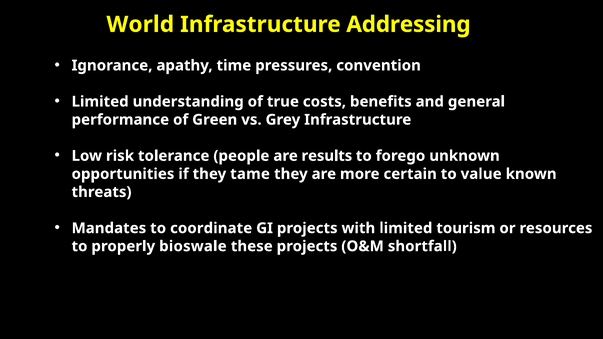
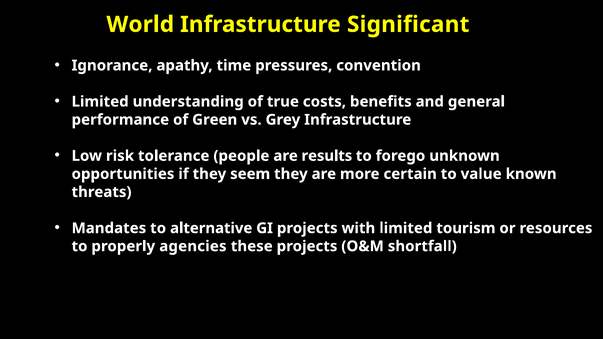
Addressing: Addressing -> Significant (408, 24)
tame: tame -> seem (250, 174)
coordinate: coordinate -> alternative (211, 228)
bioswale: bioswale -> agencies (193, 246)
